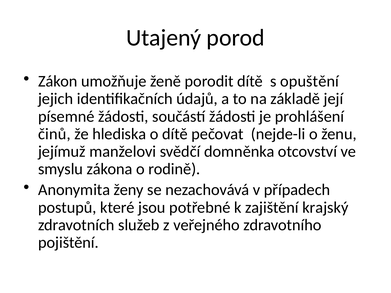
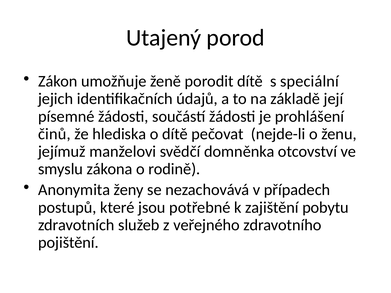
opuštění: opuštění -> speciální (310, 81)
krajský: krajský -> pobytu (325, 208)
